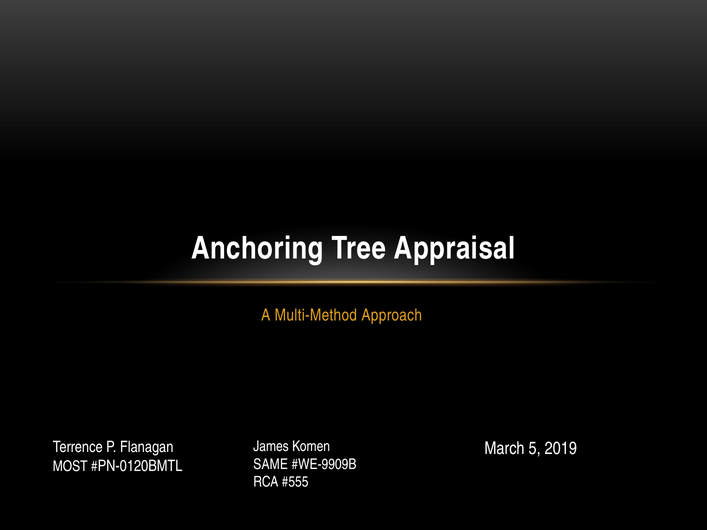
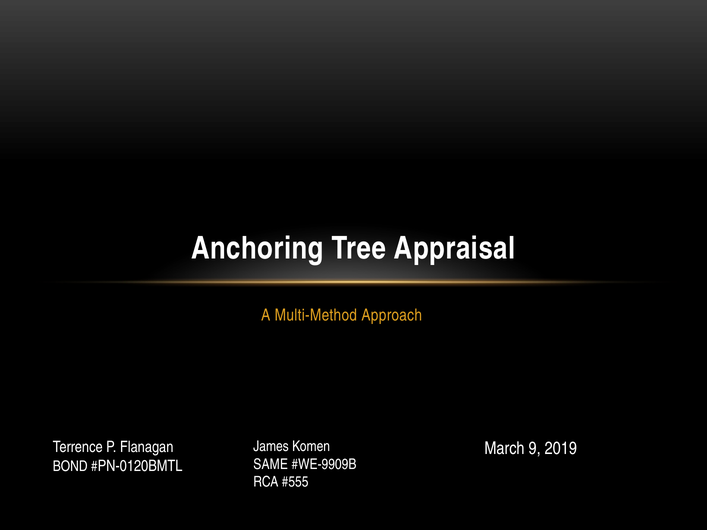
5: 5 -> 9 (535, 449)
MOST: MOST -> BOND (70, 467)
